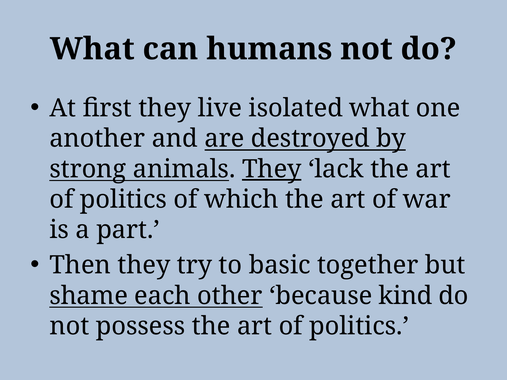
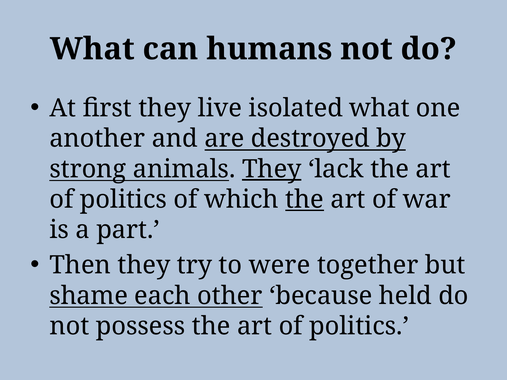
the underline: none -> present (305, 200)
basic: basic -> were (280, 265)
kind: kind -> held (405, 296)
